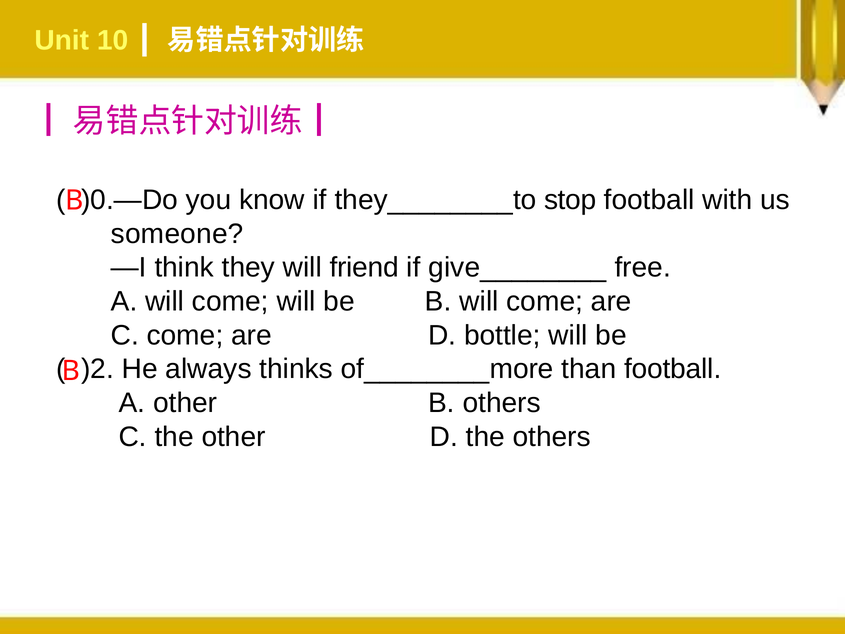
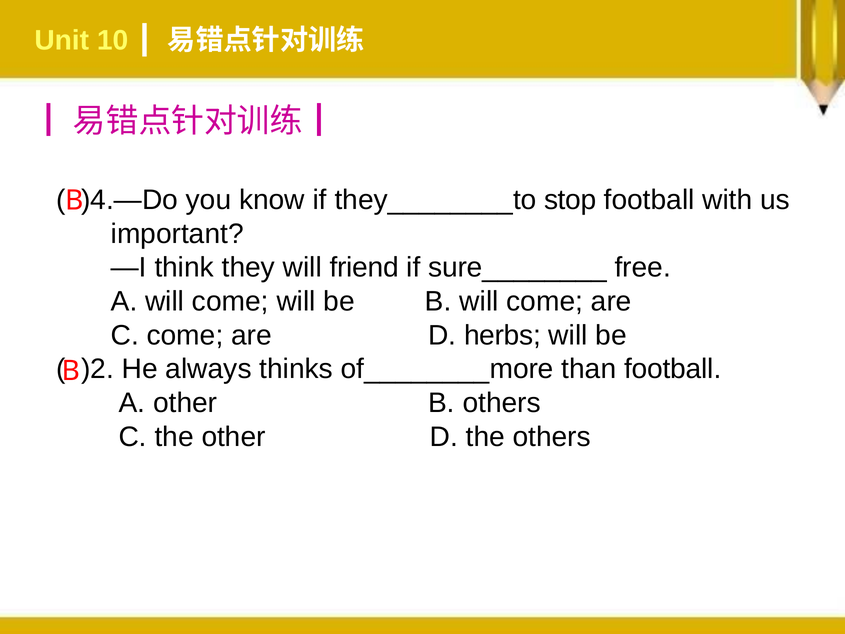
)0.—Do: )0.—Do -> )4.—Do (130, 200)
someone: someone -> important (177, 234)
give________: give________ -> sure________ (518, 268)
bottle: bottle -> herbs (502, 335)
